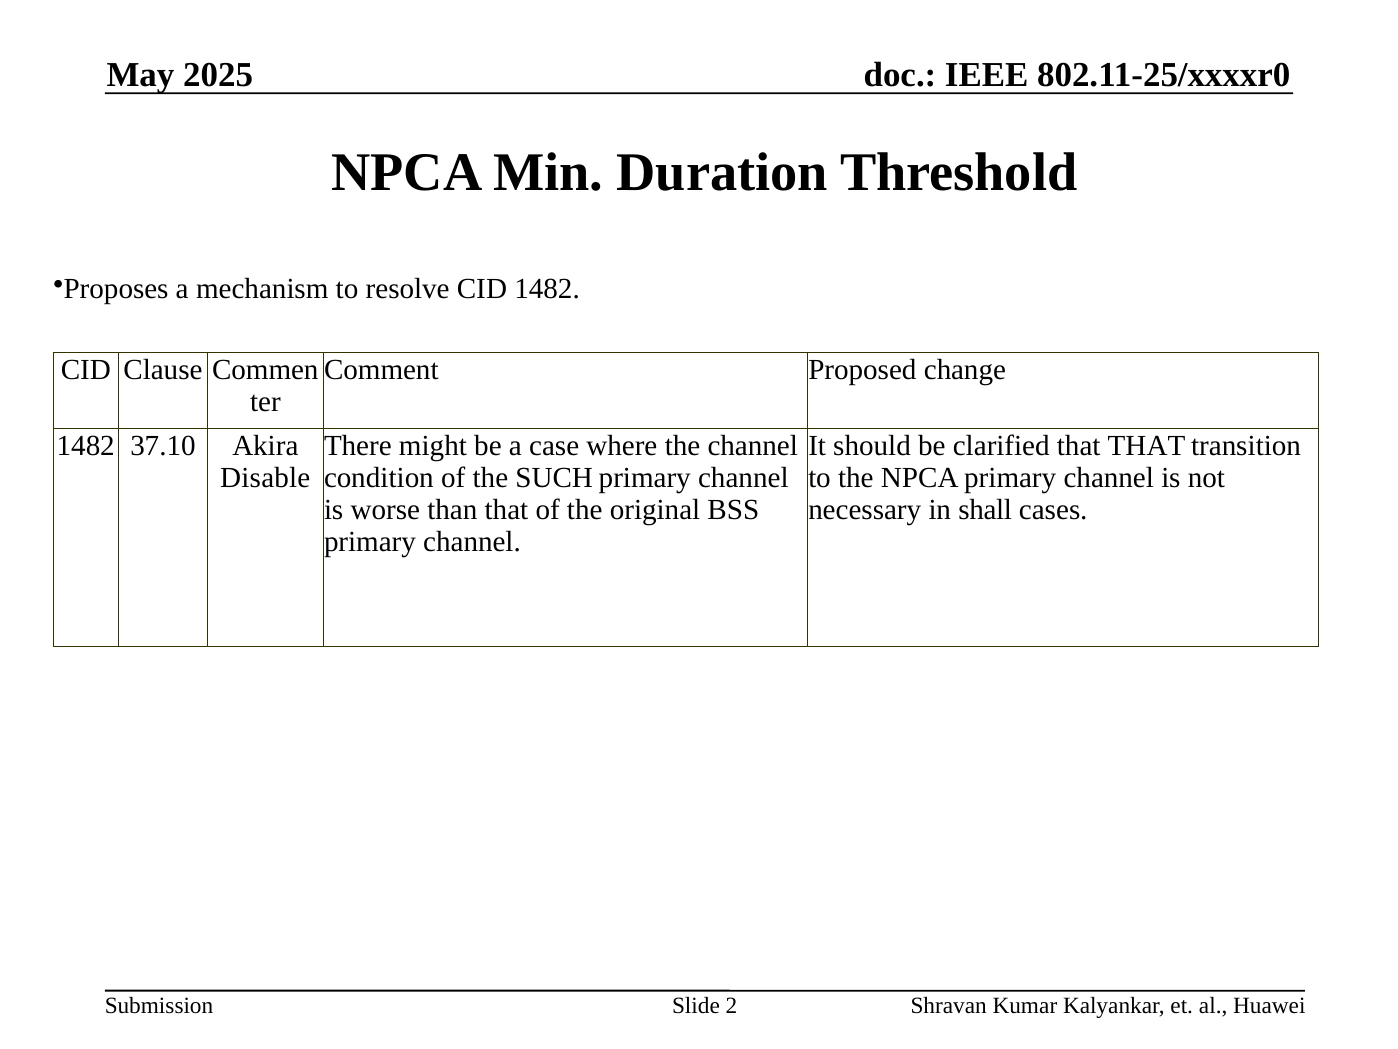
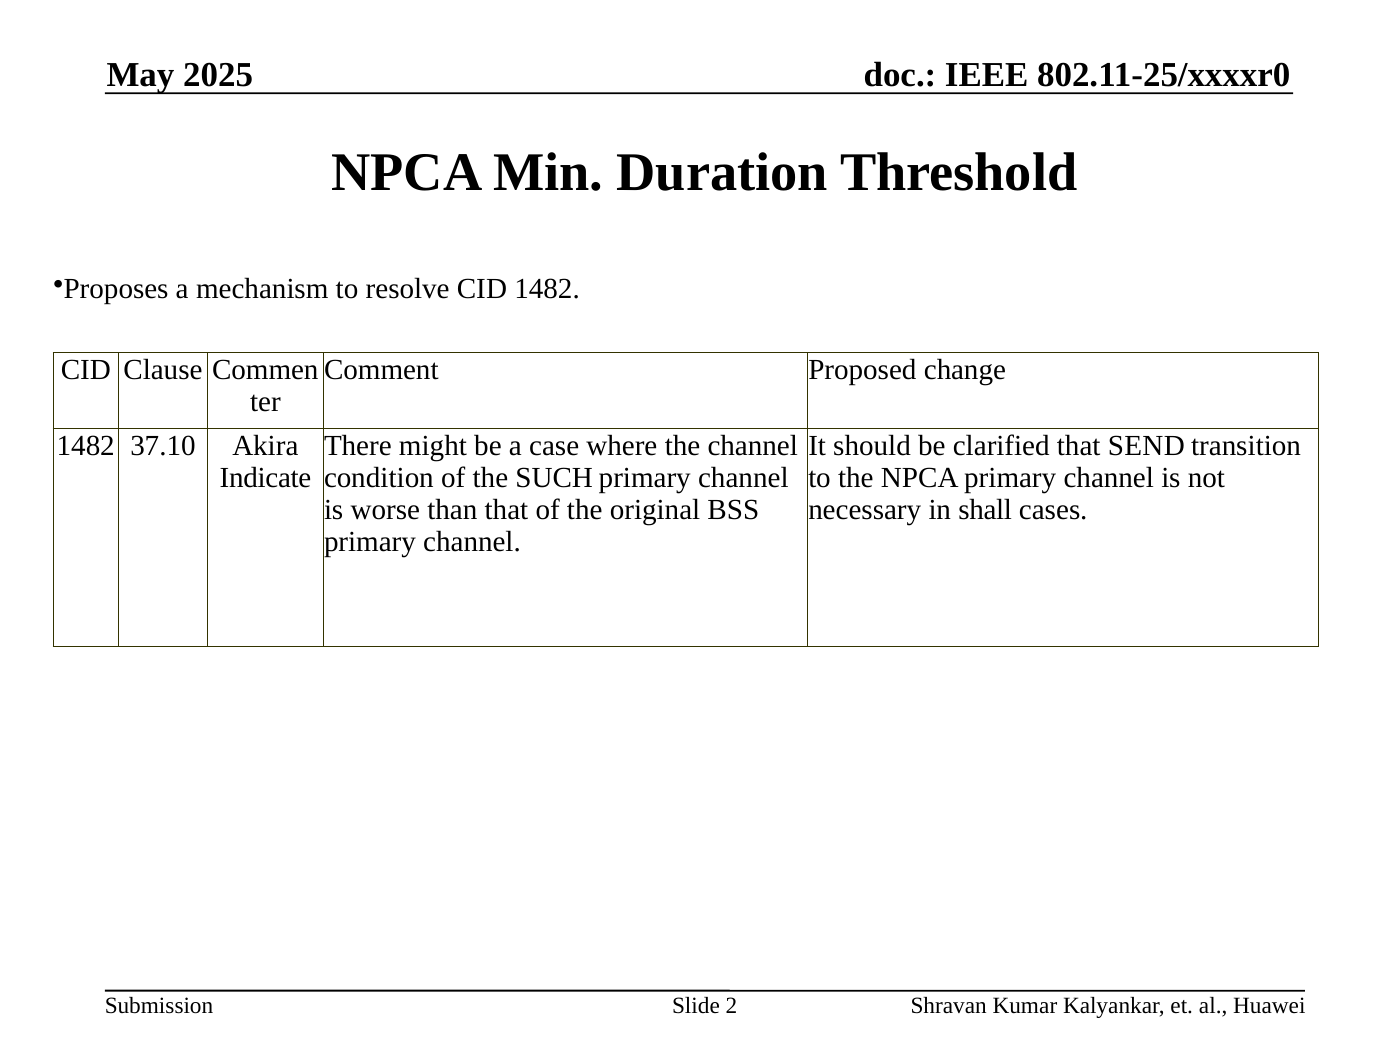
that THAT: THAT -> SEND (1146, 445)
Disable: Disable -> Indicate (266, 478)
